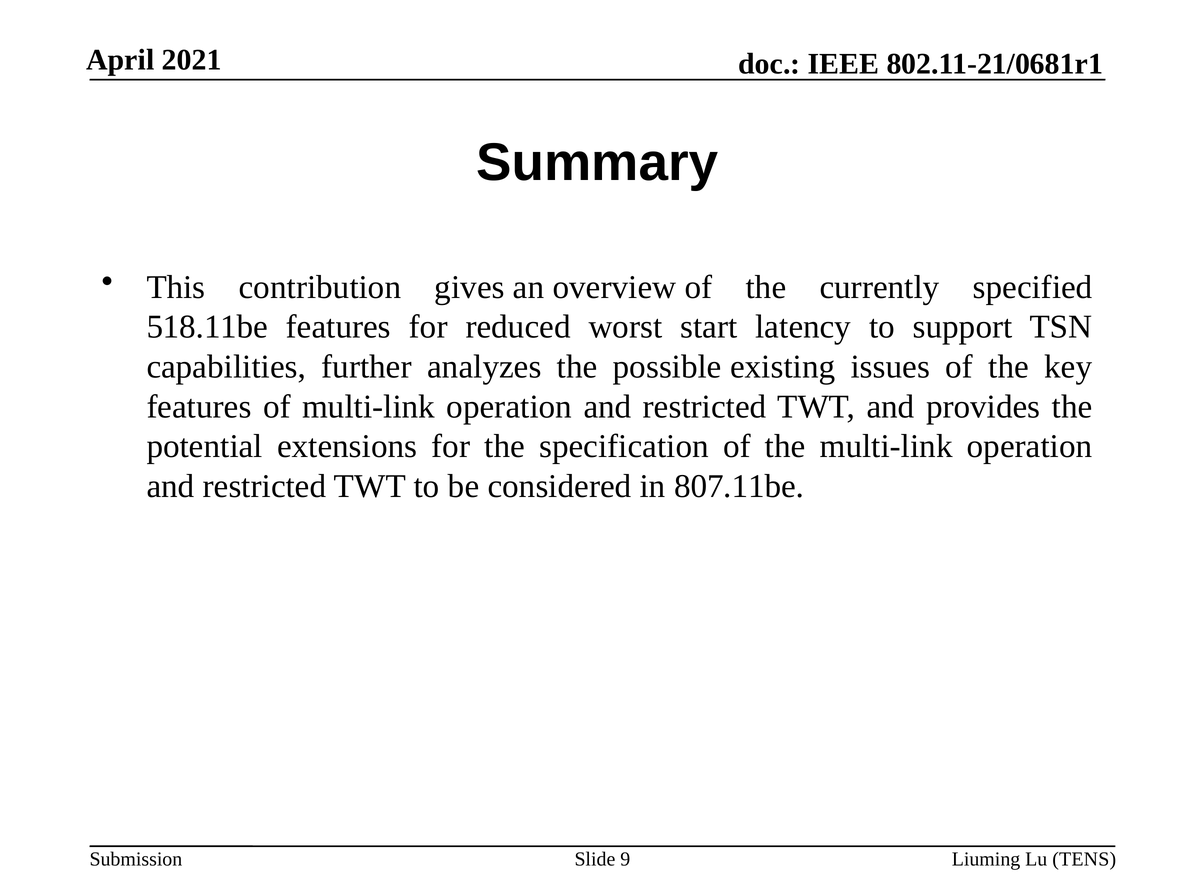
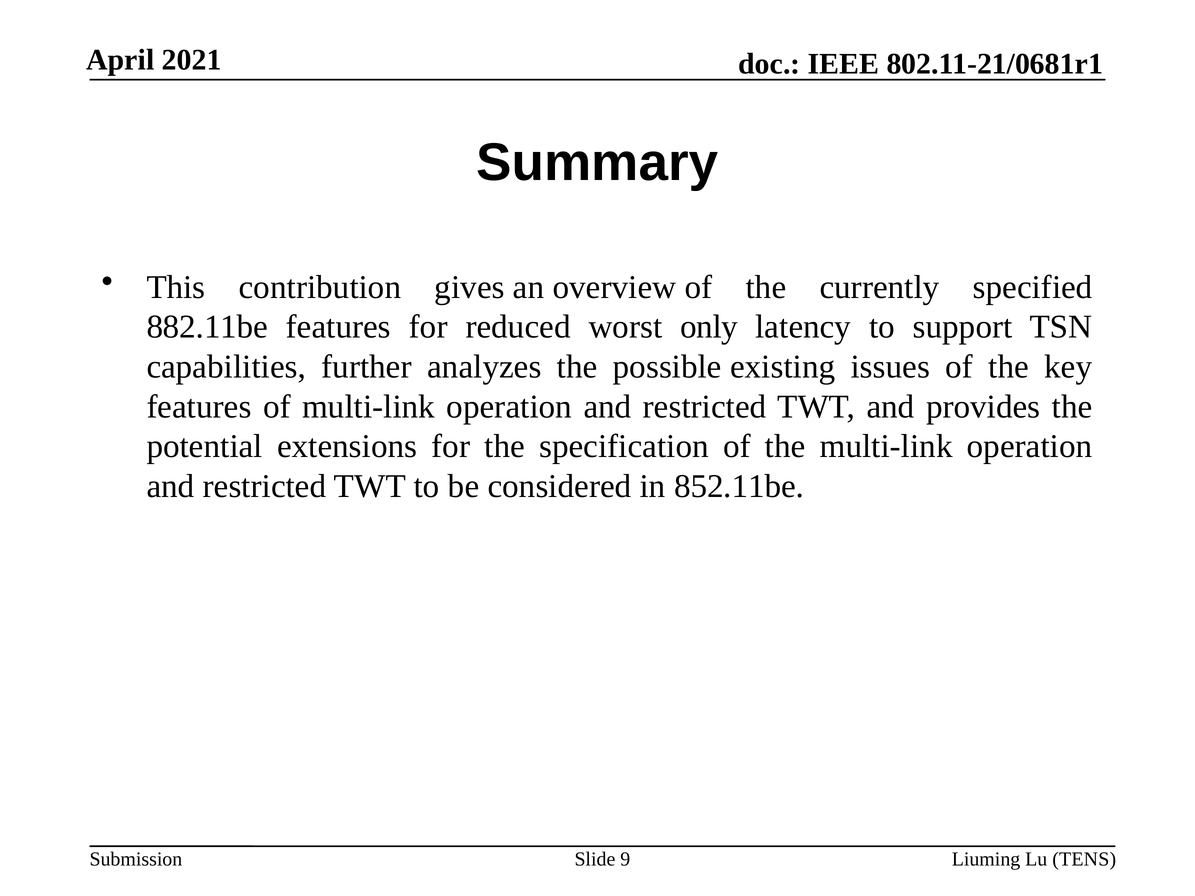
518.11be: 518.11be -> 882.11be (207, 327)
start: start -> only (709, 327)
807.11be: 807.11be -> 852.11be (739, 486)
